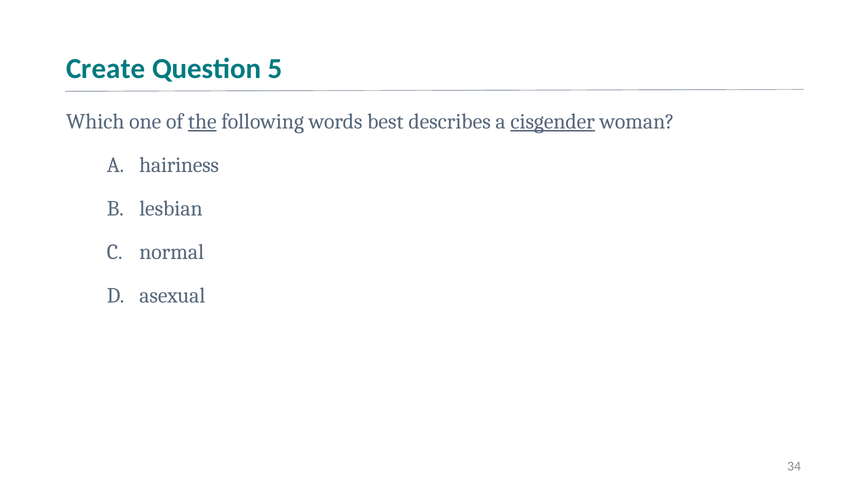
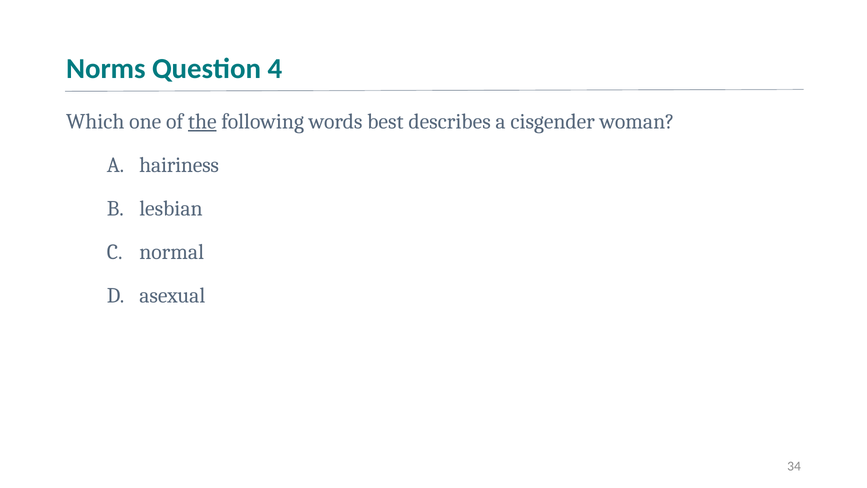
Create: Create -> Norms (106, 69)
5: 5 -> 4 (275, 69)
cisgender underline: present -> none (553, 121)
